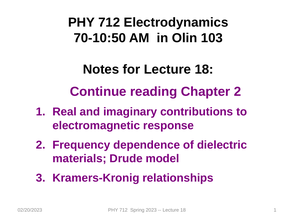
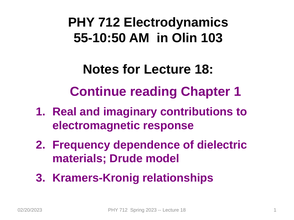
70-10:50: 70-10:50 -> 55-10:50 (100, 38)
Chapter 2: 2 -> 1 (238, 92)
